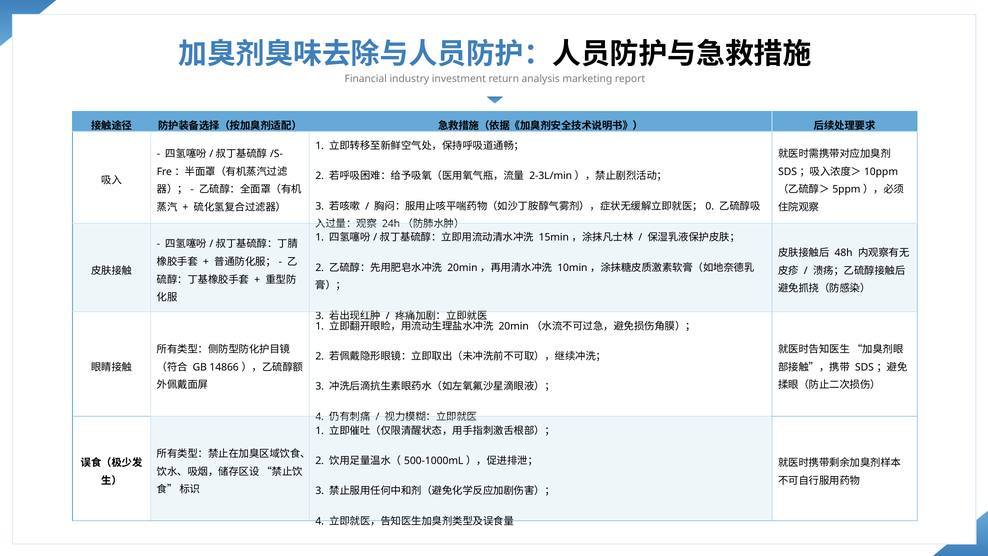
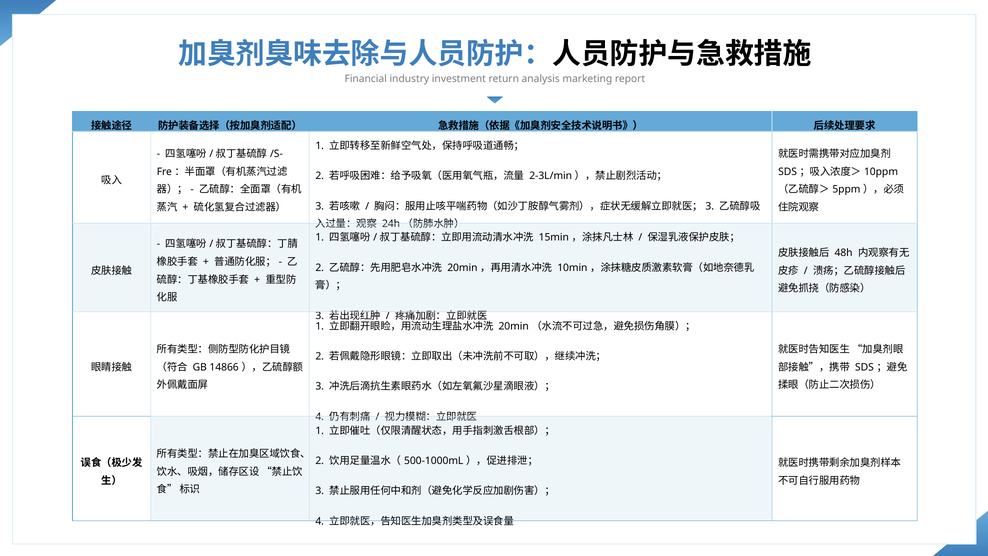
0: 0 -> 3 (710, 206)
